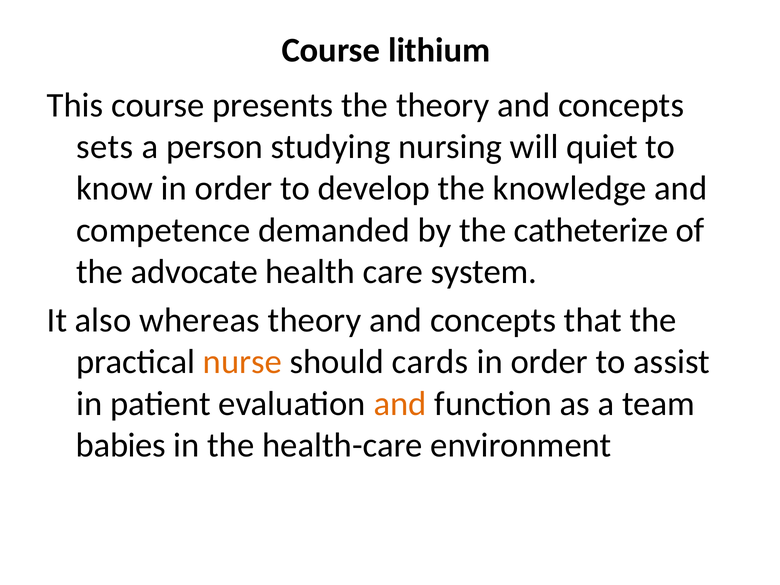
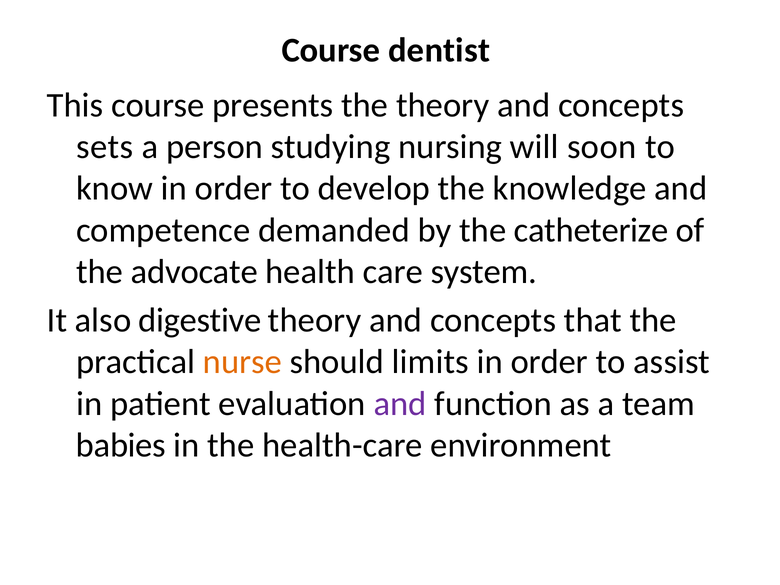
lithium: lithium -> dentist (439, 51)
quiet: quiet -> soon (602, 147)
whereas: whereas -> digestive (200, 320)
cards: cards -> limits (430, 362)
and colour: orange -> purple (400, 404)
